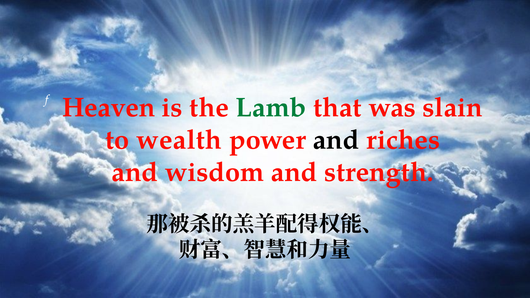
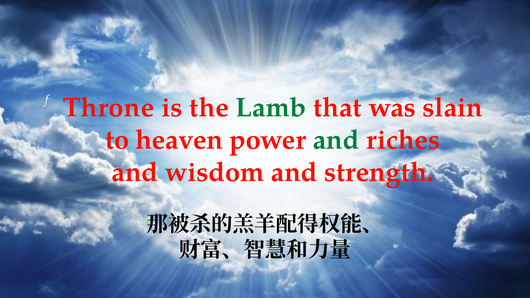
Heaven: Heaven -> Throne (108, 108)
wealth: wealth -> heaven (179, 140)
and colour: black -> green (336, 140)
